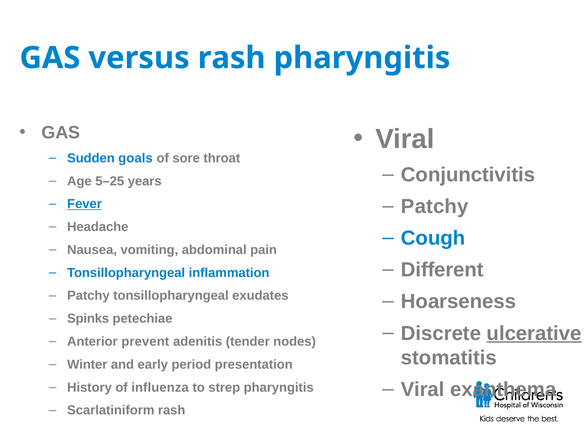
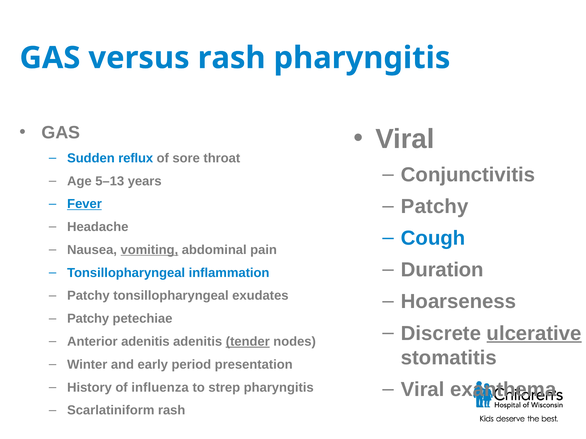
goals: goals -> reflux (136, 158)
5–25: 5–25 -> 5–13 (110, 181)
vomiting underline: none -> present (149, 250)
Different: Different -> Duration (442, 270)
Spinks: Spinks -> Patchy (88, 319)
Anterior prevent: prevent -> adenitis (145, 342)
tender underline: none -> present (248, 342)
